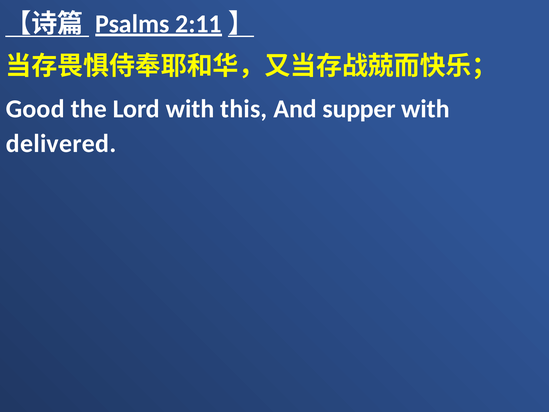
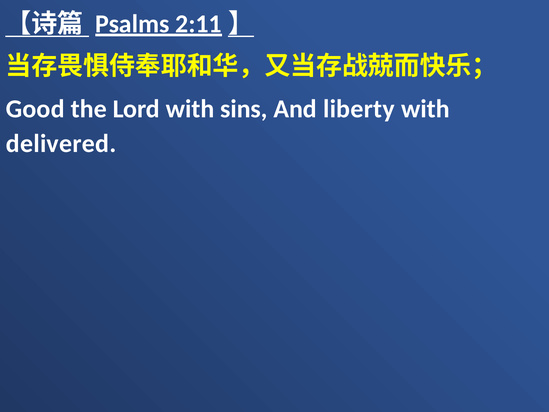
this: this -> sins (244, 109)
supper: supper -> liberty (359, 109)
